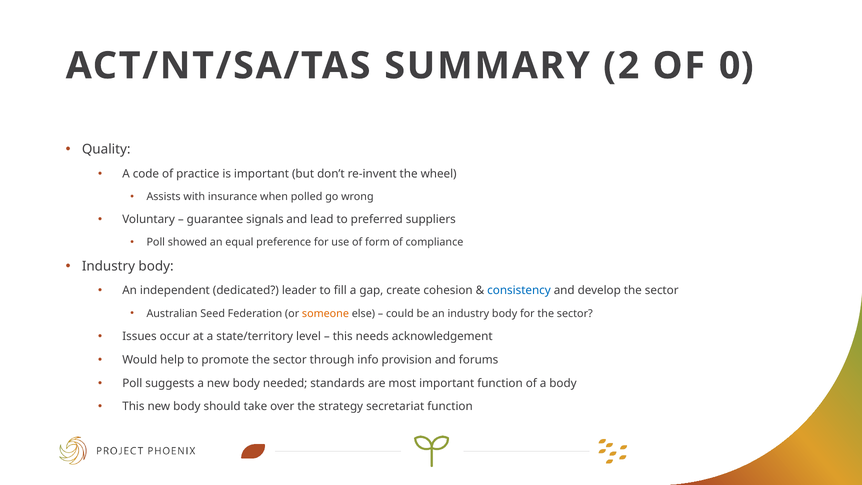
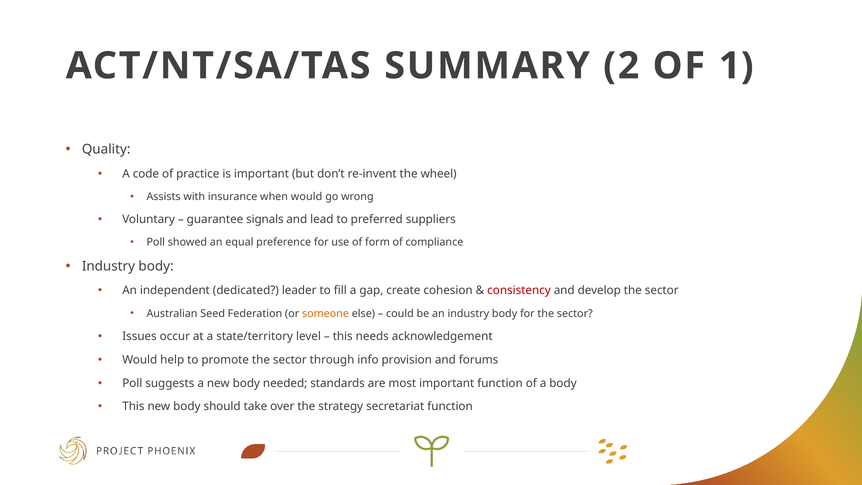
0: 0 -> 1 (736, 66)
when polled: polled -> would (307, 197)
consistency colour: blue -> red (519, 291)
